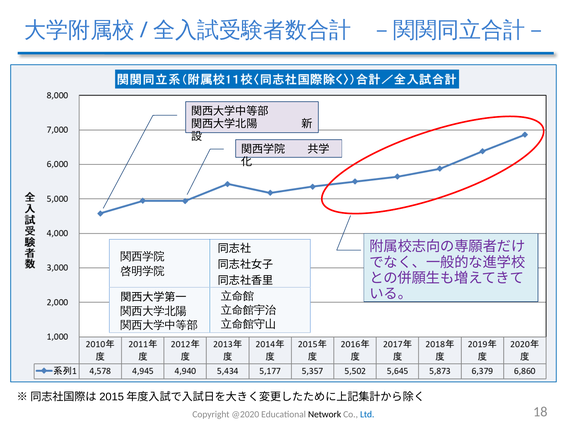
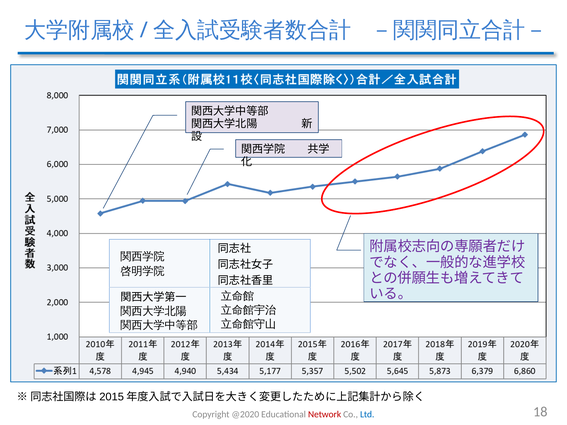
Network colour: black -> red (325, 415)
